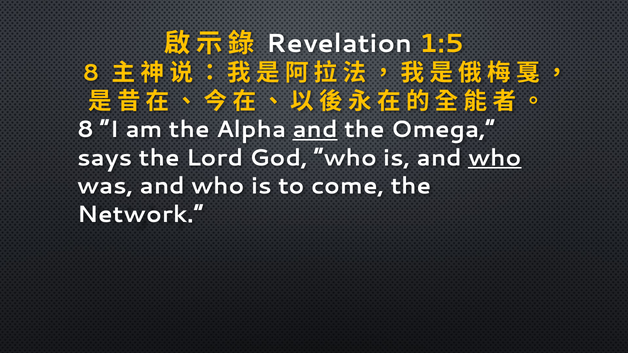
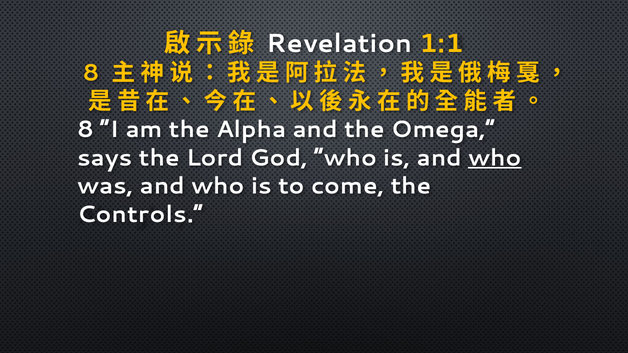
1:5: 1:5 -> 1:1 (442, 43)
and underline: present -> none (315, 130)
Network: Network -> Controls (140, 214)
